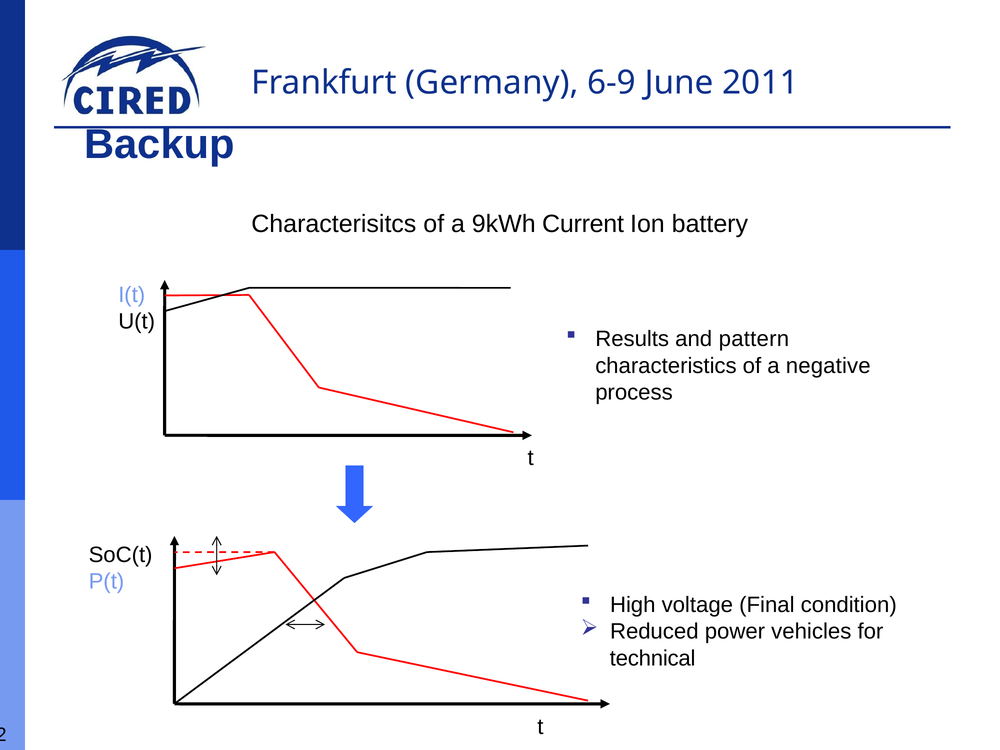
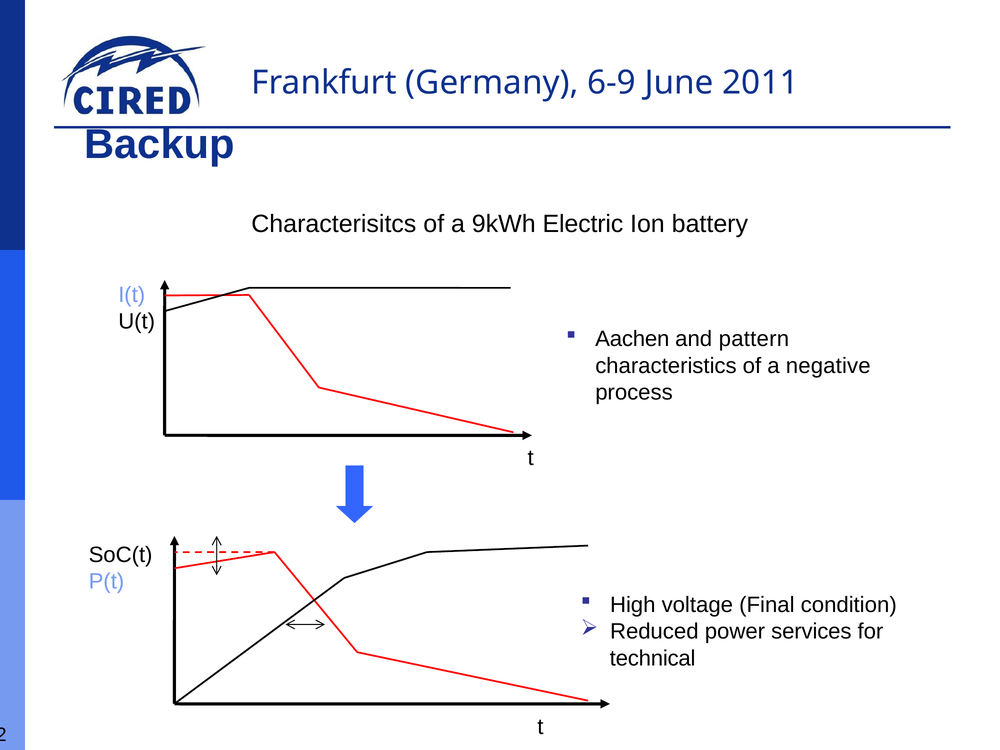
Current: Current -> Electric (583, 224)
Results: Results -> Aachen (632, 339)
vehicles: vehicles -> services (811, 632)
